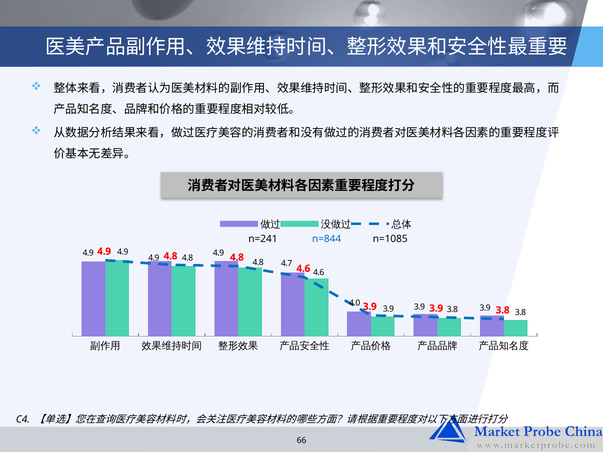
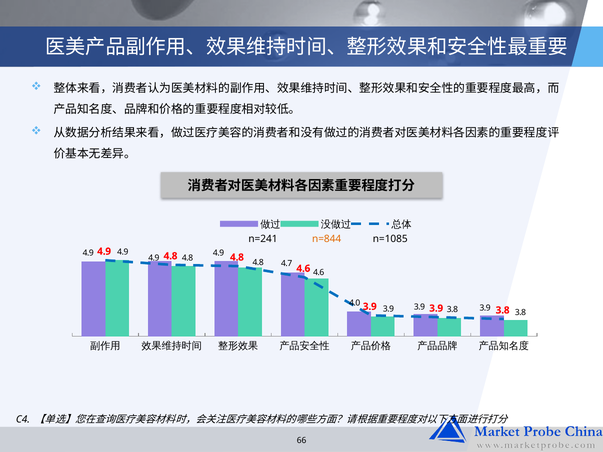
n=844 colour: blue -> orange (327, 239)
